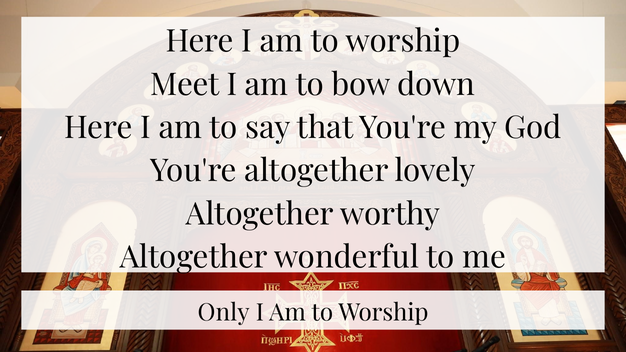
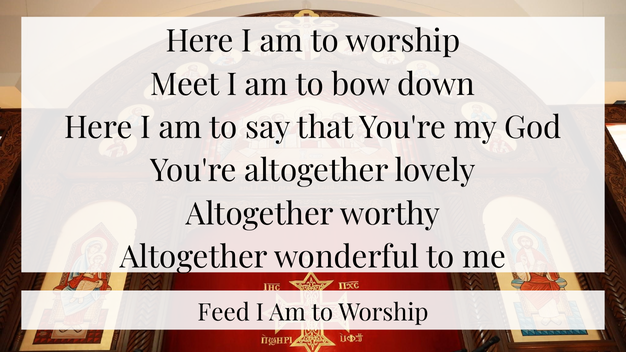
Only: Only -> Feed (224, 313)
